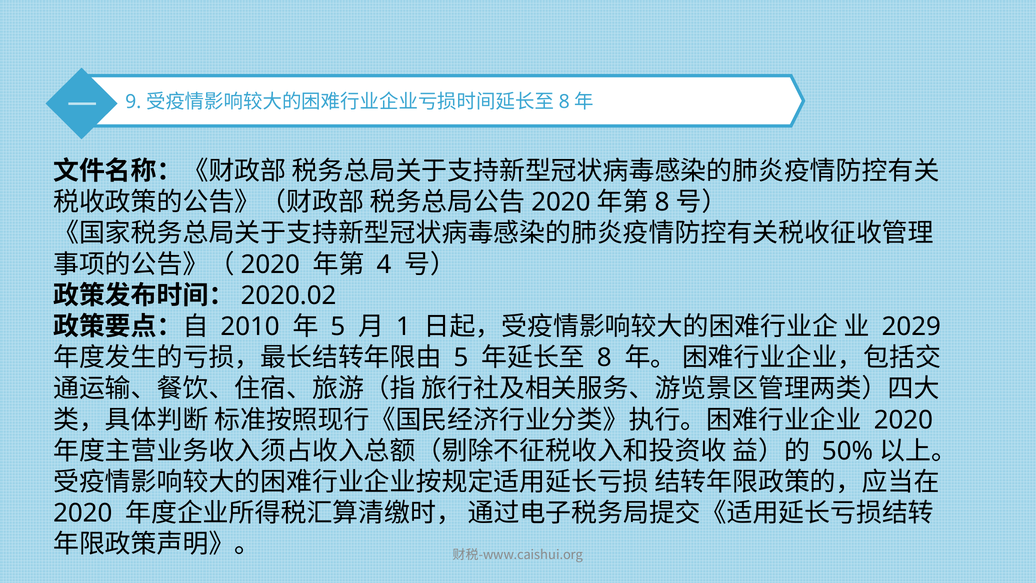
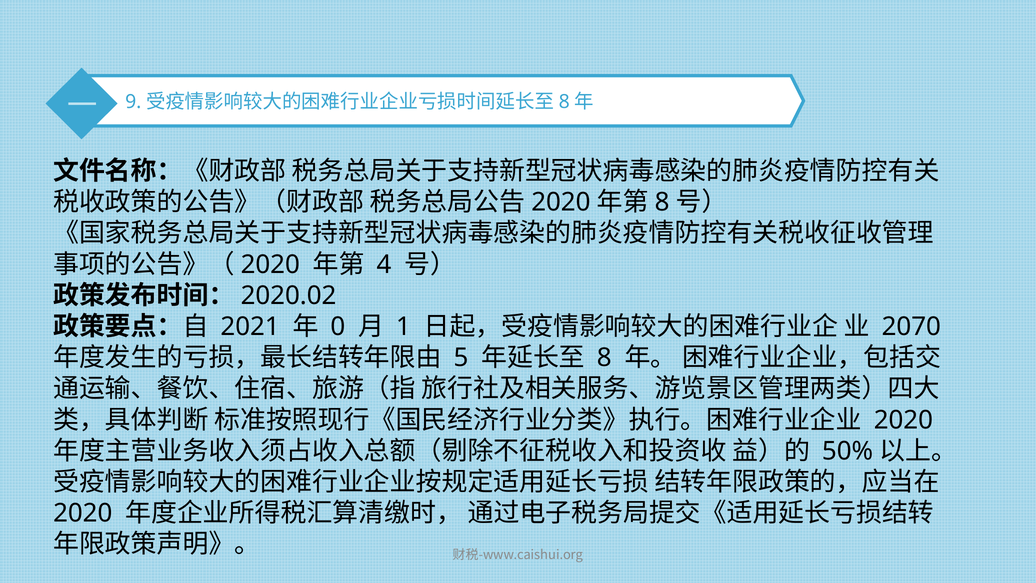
2010: 2010 -> 2021 (250, 327)
5: 5 -> 0 (338, 327)
2029: 2029 -> 2070 (911, 327)
